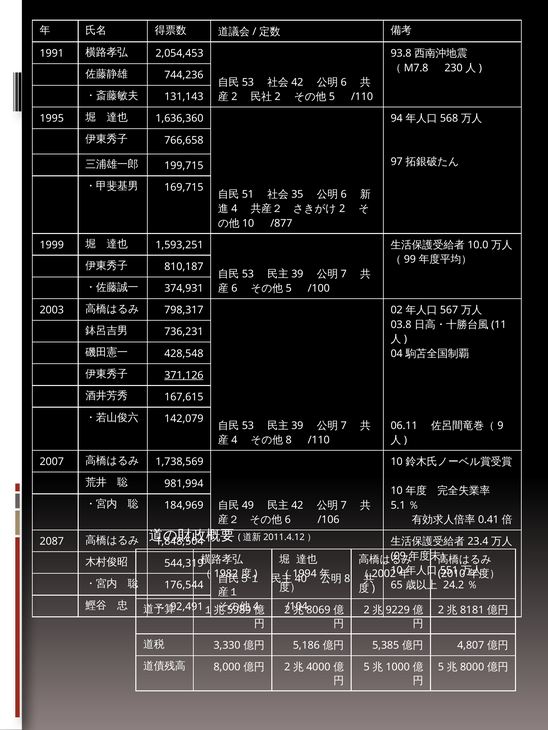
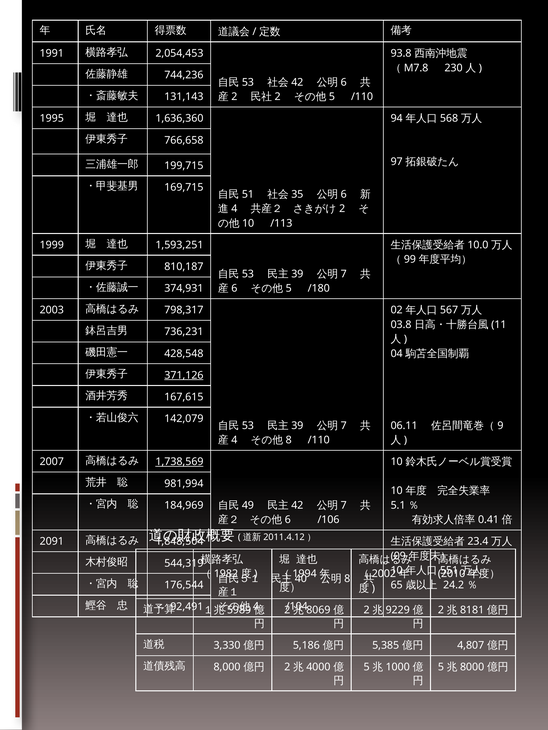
/877: /877 -> /113 (281, 223)
/100: /100 -> /180 (319, 289)
1,738,569 underline: none -> present (179, 462)
2087: 2087 -> 2091 (52, 542)
